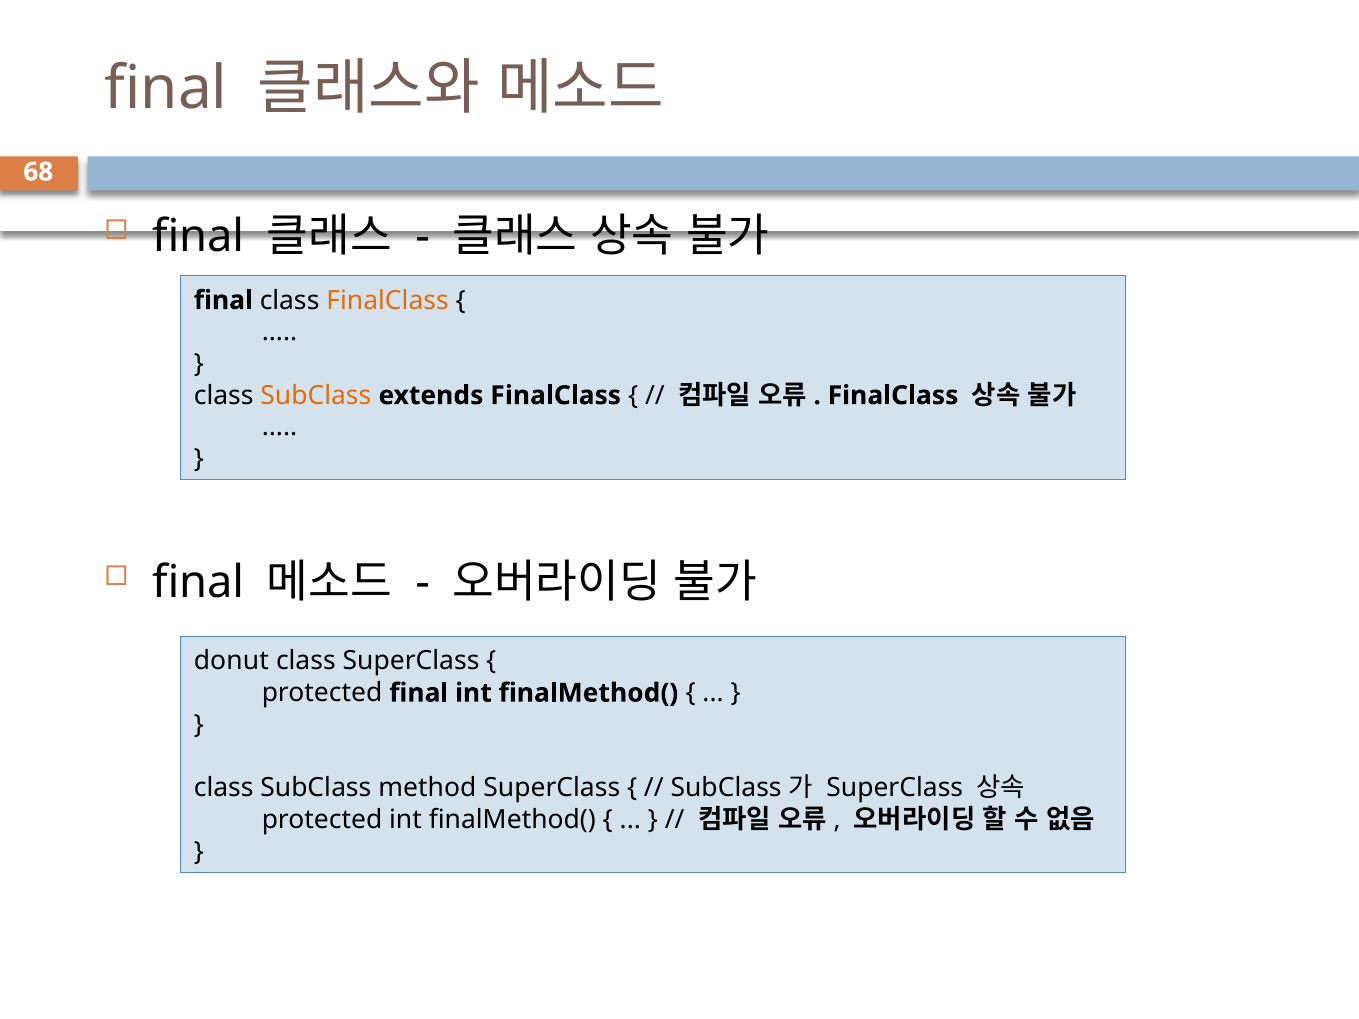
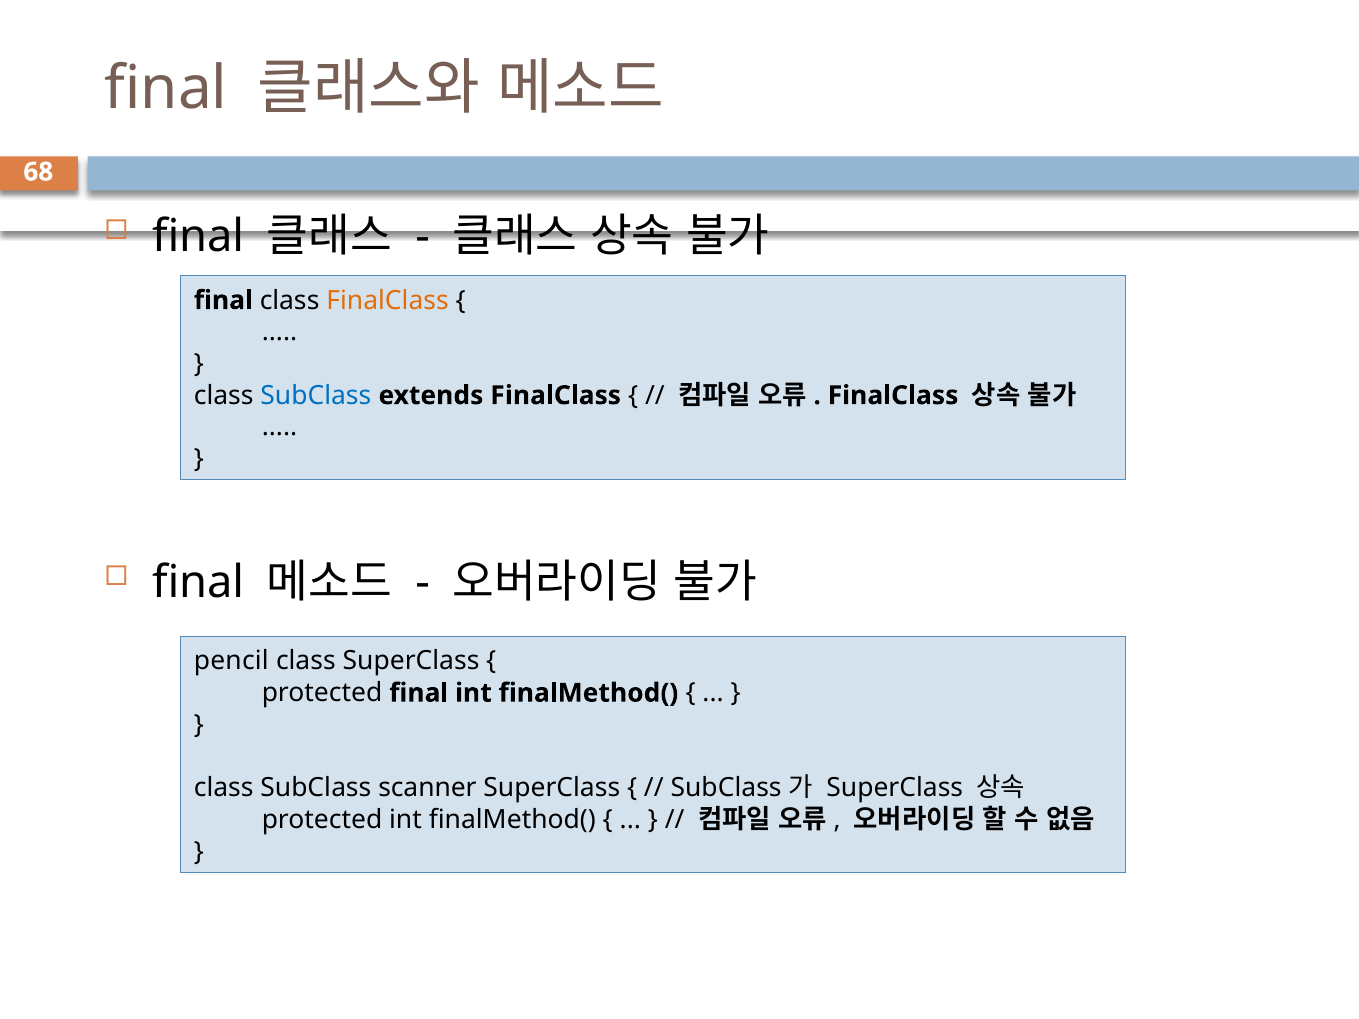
SubClass colour: orange -> blue (316, 396)
donut: donut -> pencil (231, 661)
method: method -> scanner (427, 788)
